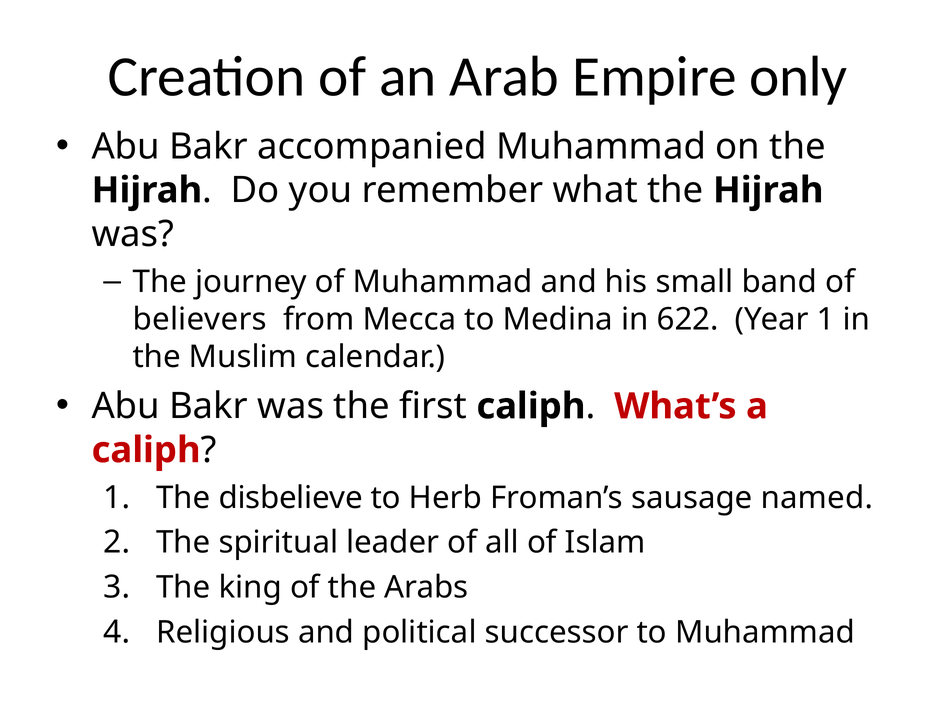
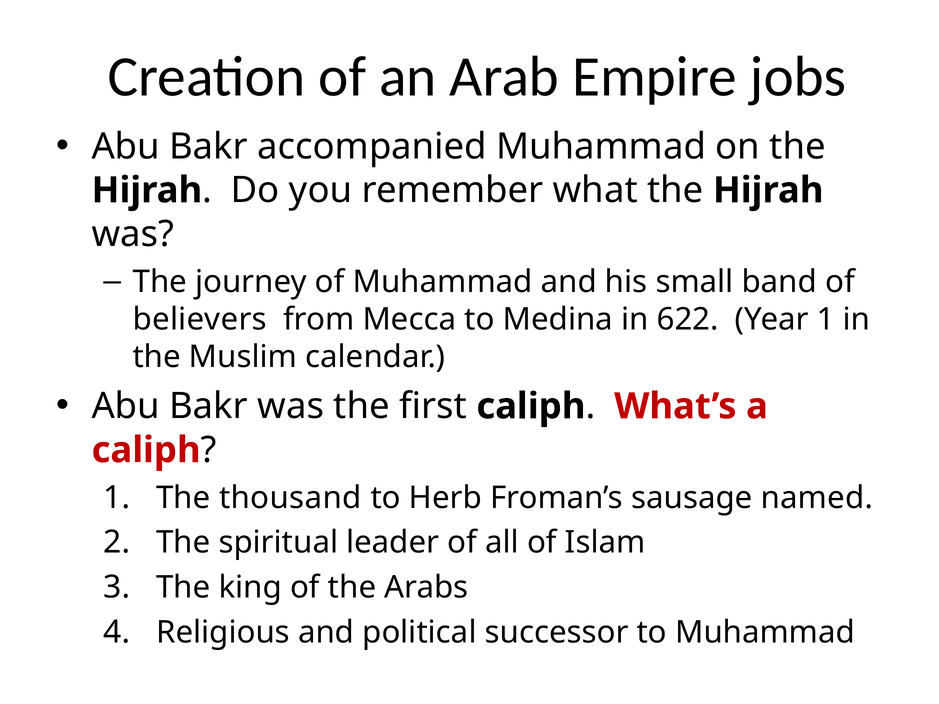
only: only -> jobs (798, 77)
disbelieve: disbelieve -> thousand (290, 498)
